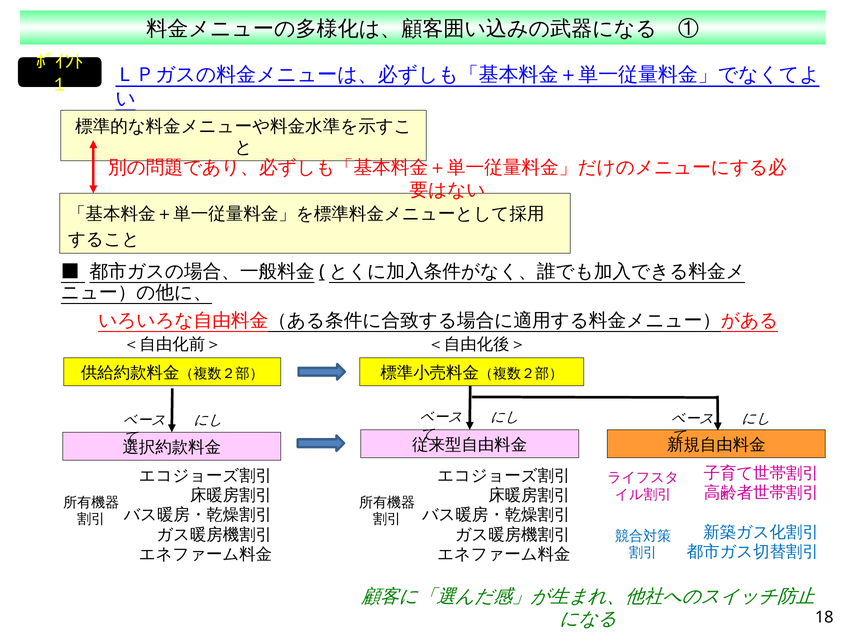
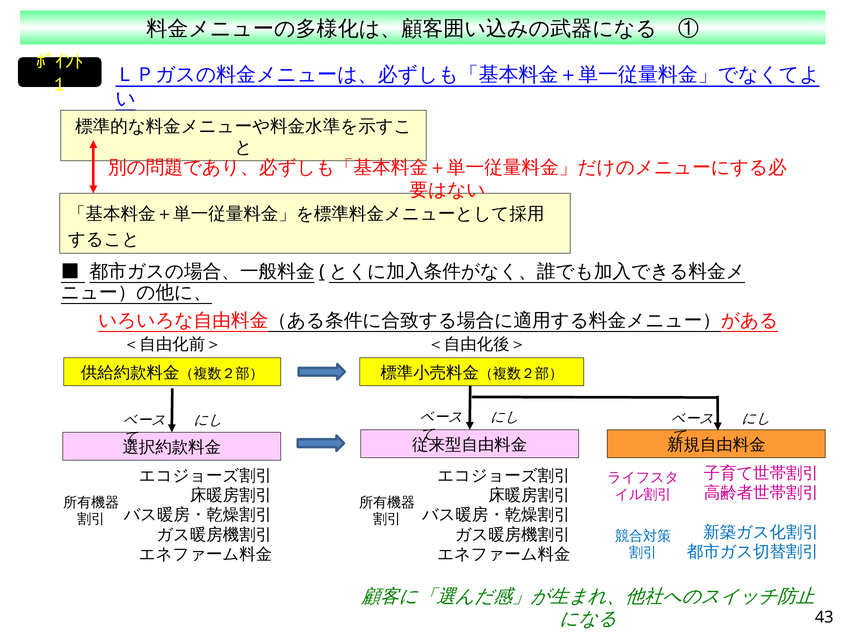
18: 18 -> 43 (824, 617)
